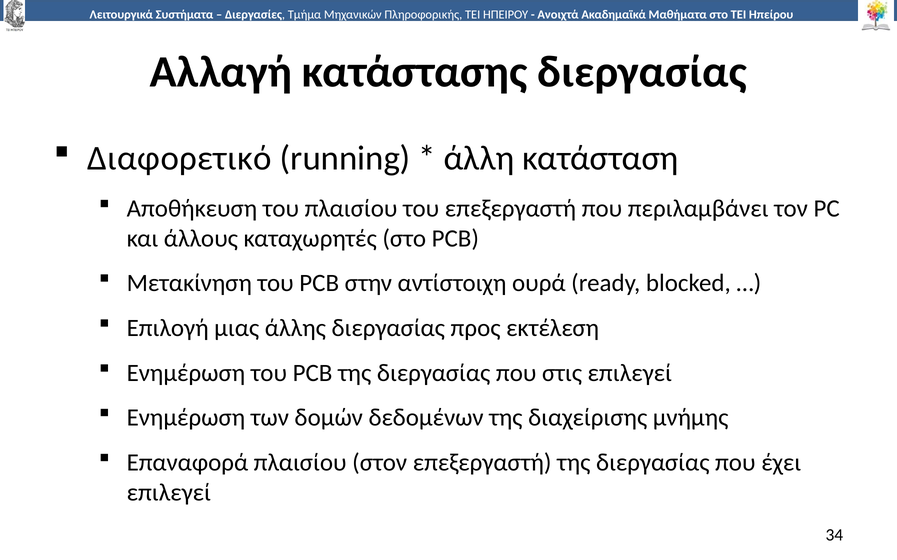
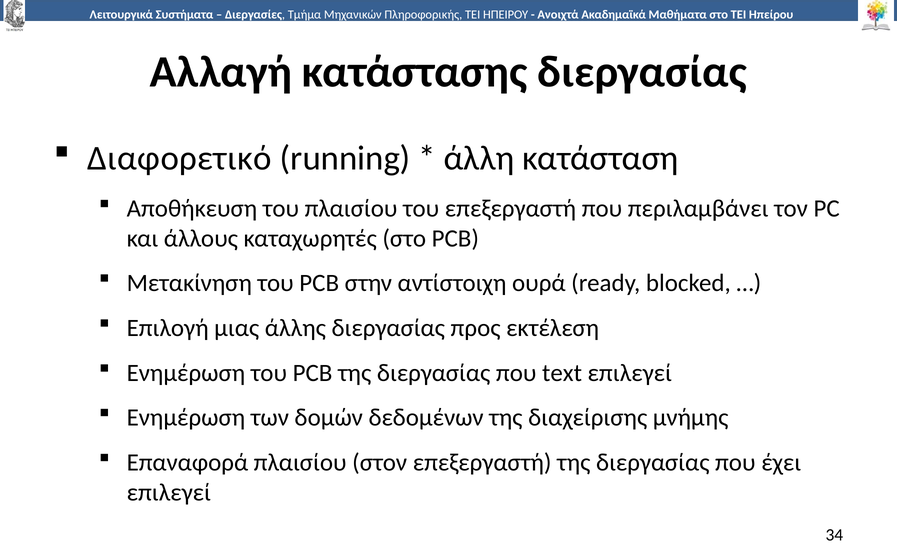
στις: στις -> text (562, 373)
